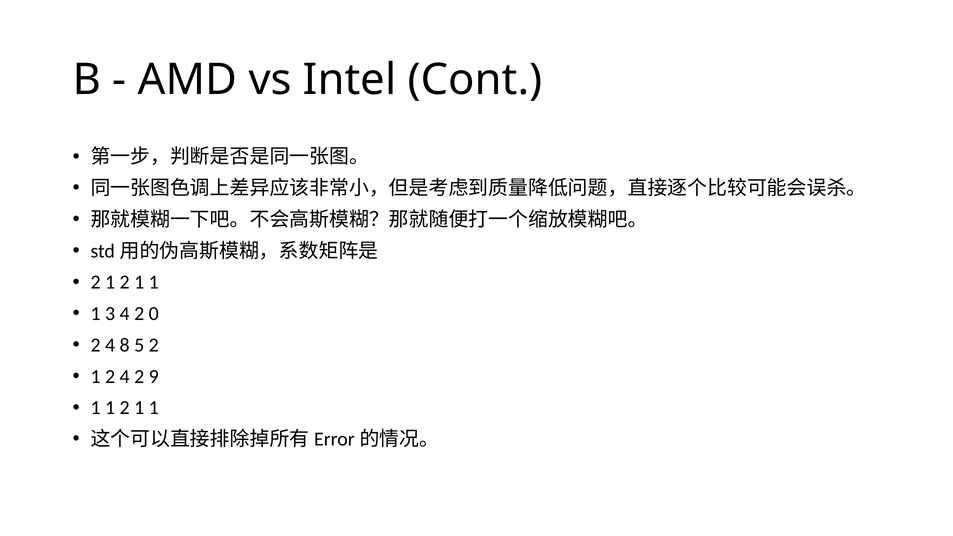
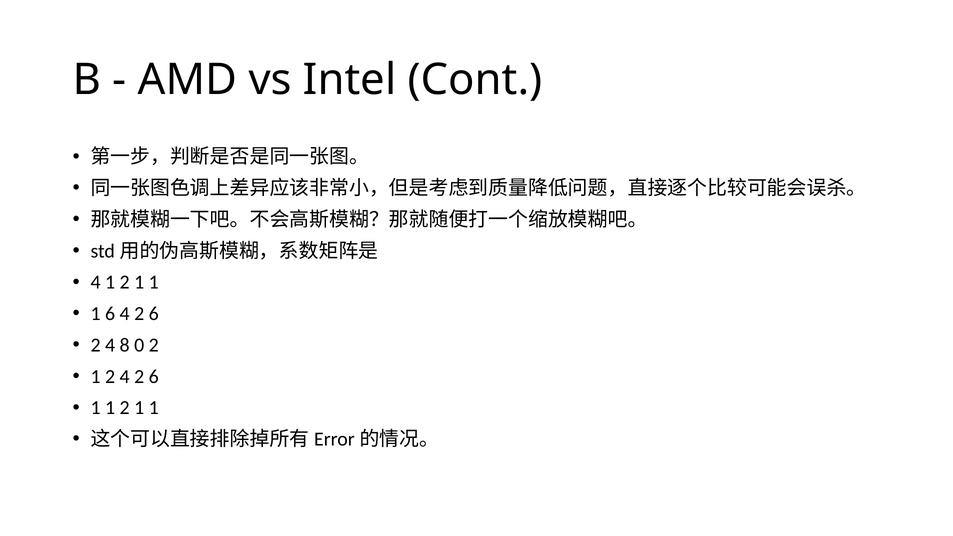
2: 2 -> 4 (96, 282)
1 3: 3 -> 6 (110, 314)
0: 0 -> 6 (154, 314)
5: 5 -> 0 (139, 345)
2 4 2 9: 9 -> 6 (154, 377)
